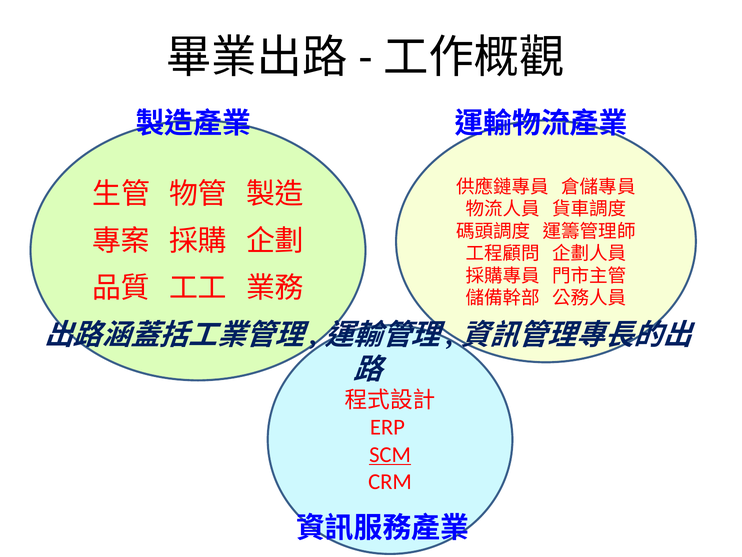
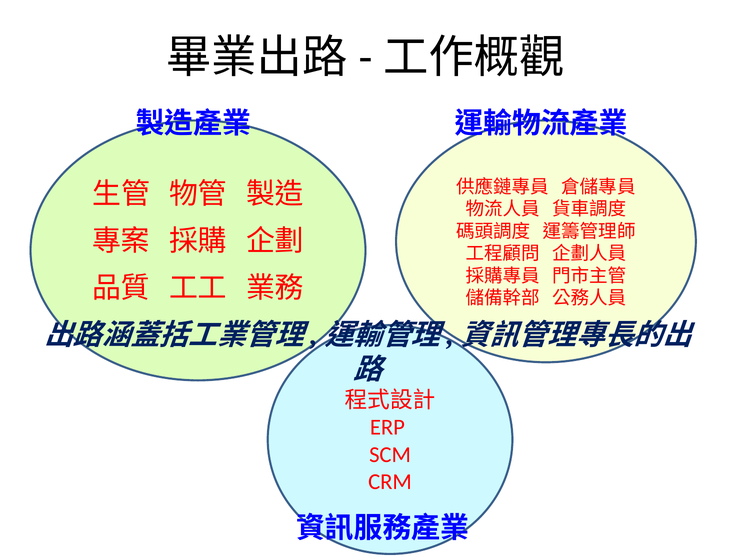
SCM underline: present -> none (390, 454)
